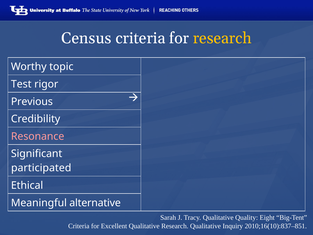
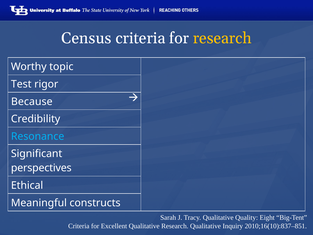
Previous: Previous -> Because (32, 101)
Resonance colour: pink -> light blue (38, 136)
participated: participated -> perspectives (41, 168)
alternative: alternative -> constructs (95, 203)
